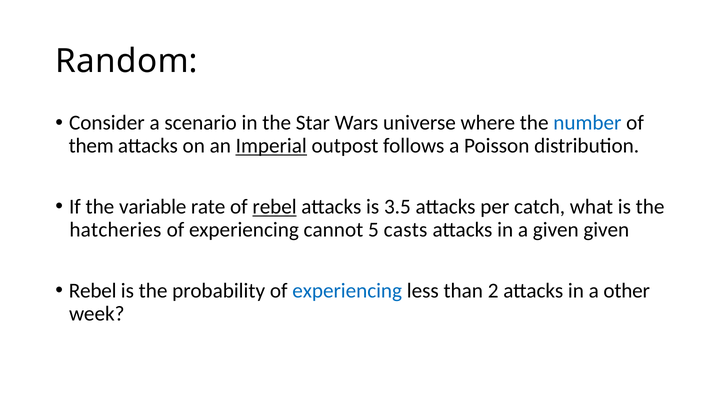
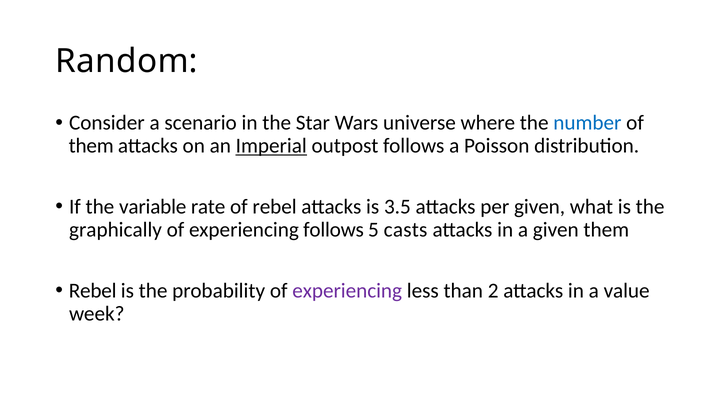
rebel underline: present -> none (275, 207)
per catch: catch -> given (540, 207)
hatcheries: hatcheries -> graphically (115, 230)
experiencing cannot: cannot -> follows (334, 230)
given given: given -> them (606, 230)
experiencing colour: blue -> purple (347, 291)
other: other -> value (627, 291)
